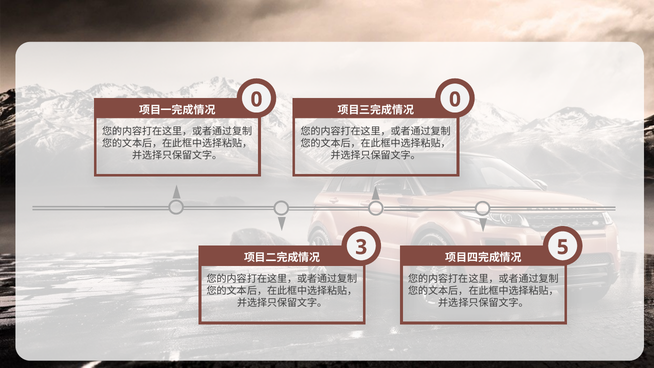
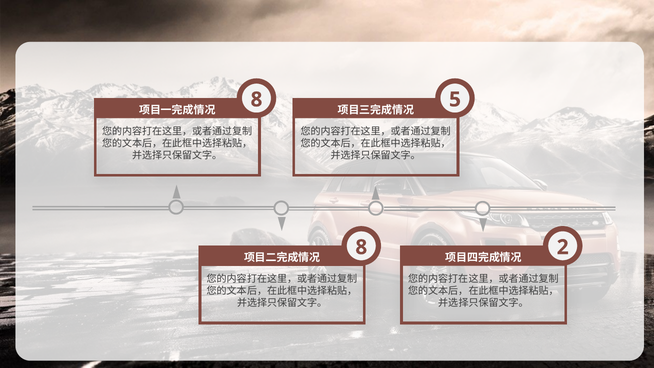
0: 0 -> 8 (256, 100)
0: 0 -> 5 (455, 100)
3: 3 -> 8 (361, 247)
5: 5 -> 2 (563, 247)
